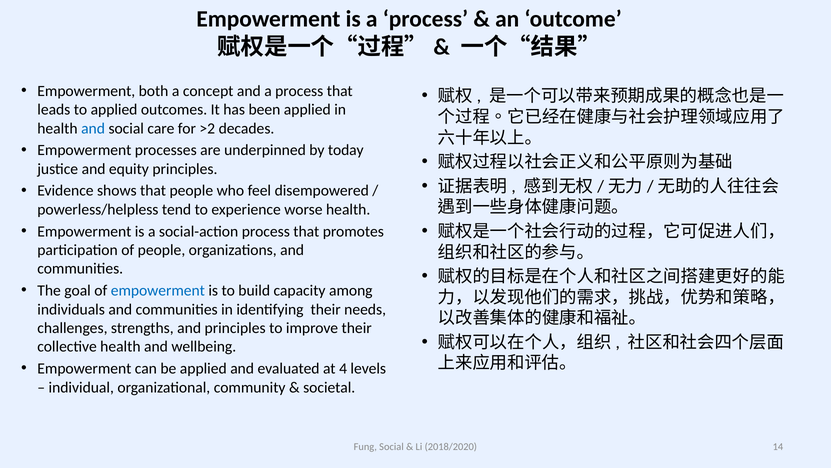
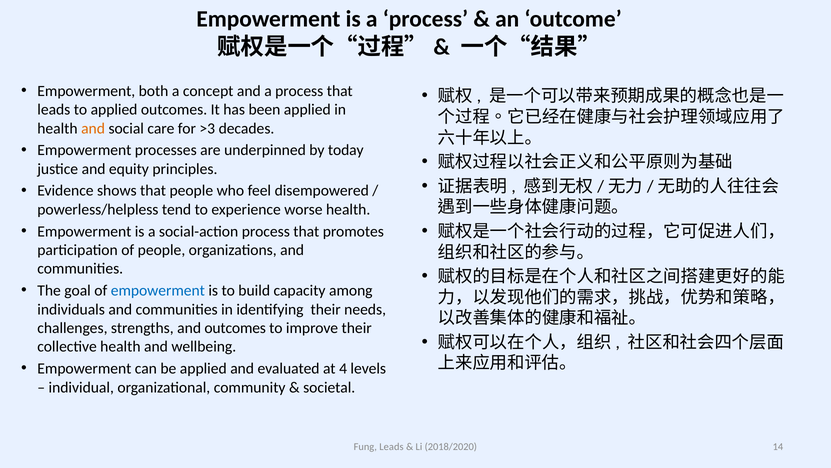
and colour: blue -> orange (93, 128)
>2: >2 -> >3 (207, 128)
and principles: principles -> outcomes (235, 328)
Fung Social: Social -> Leads (391, 446)
